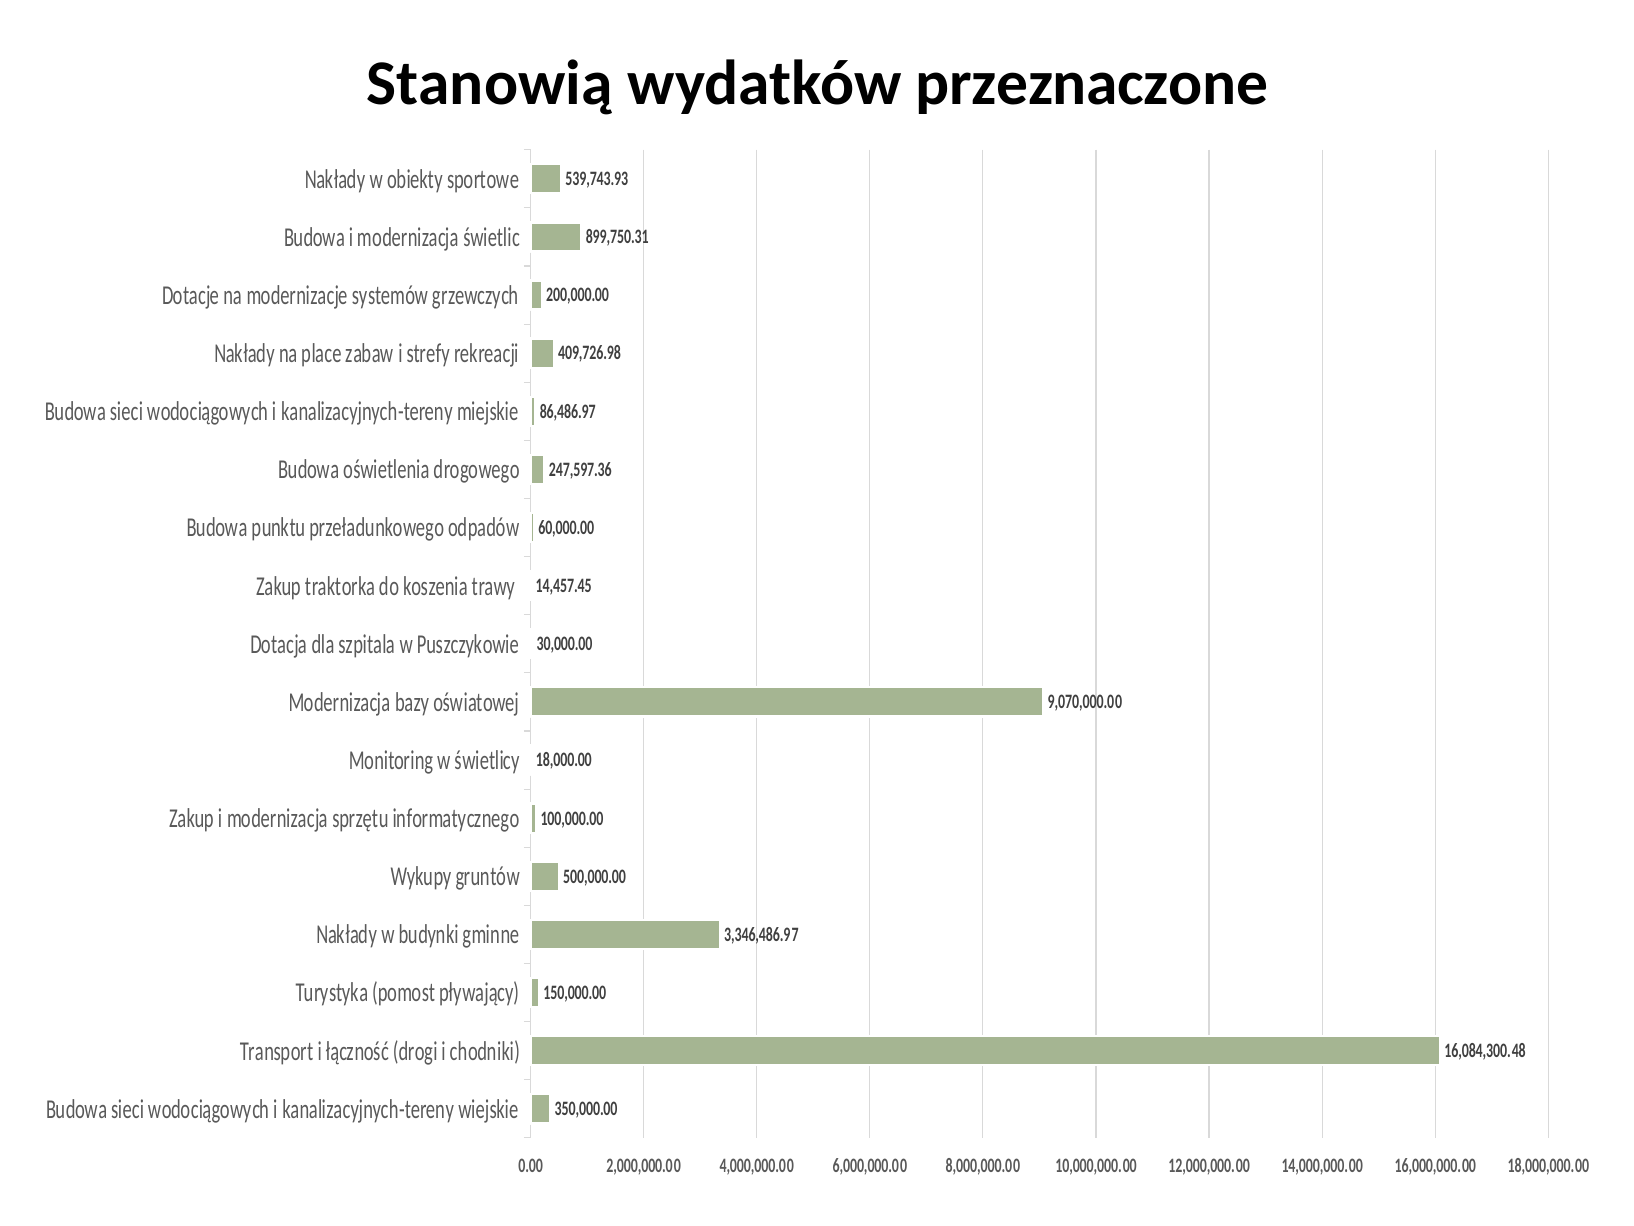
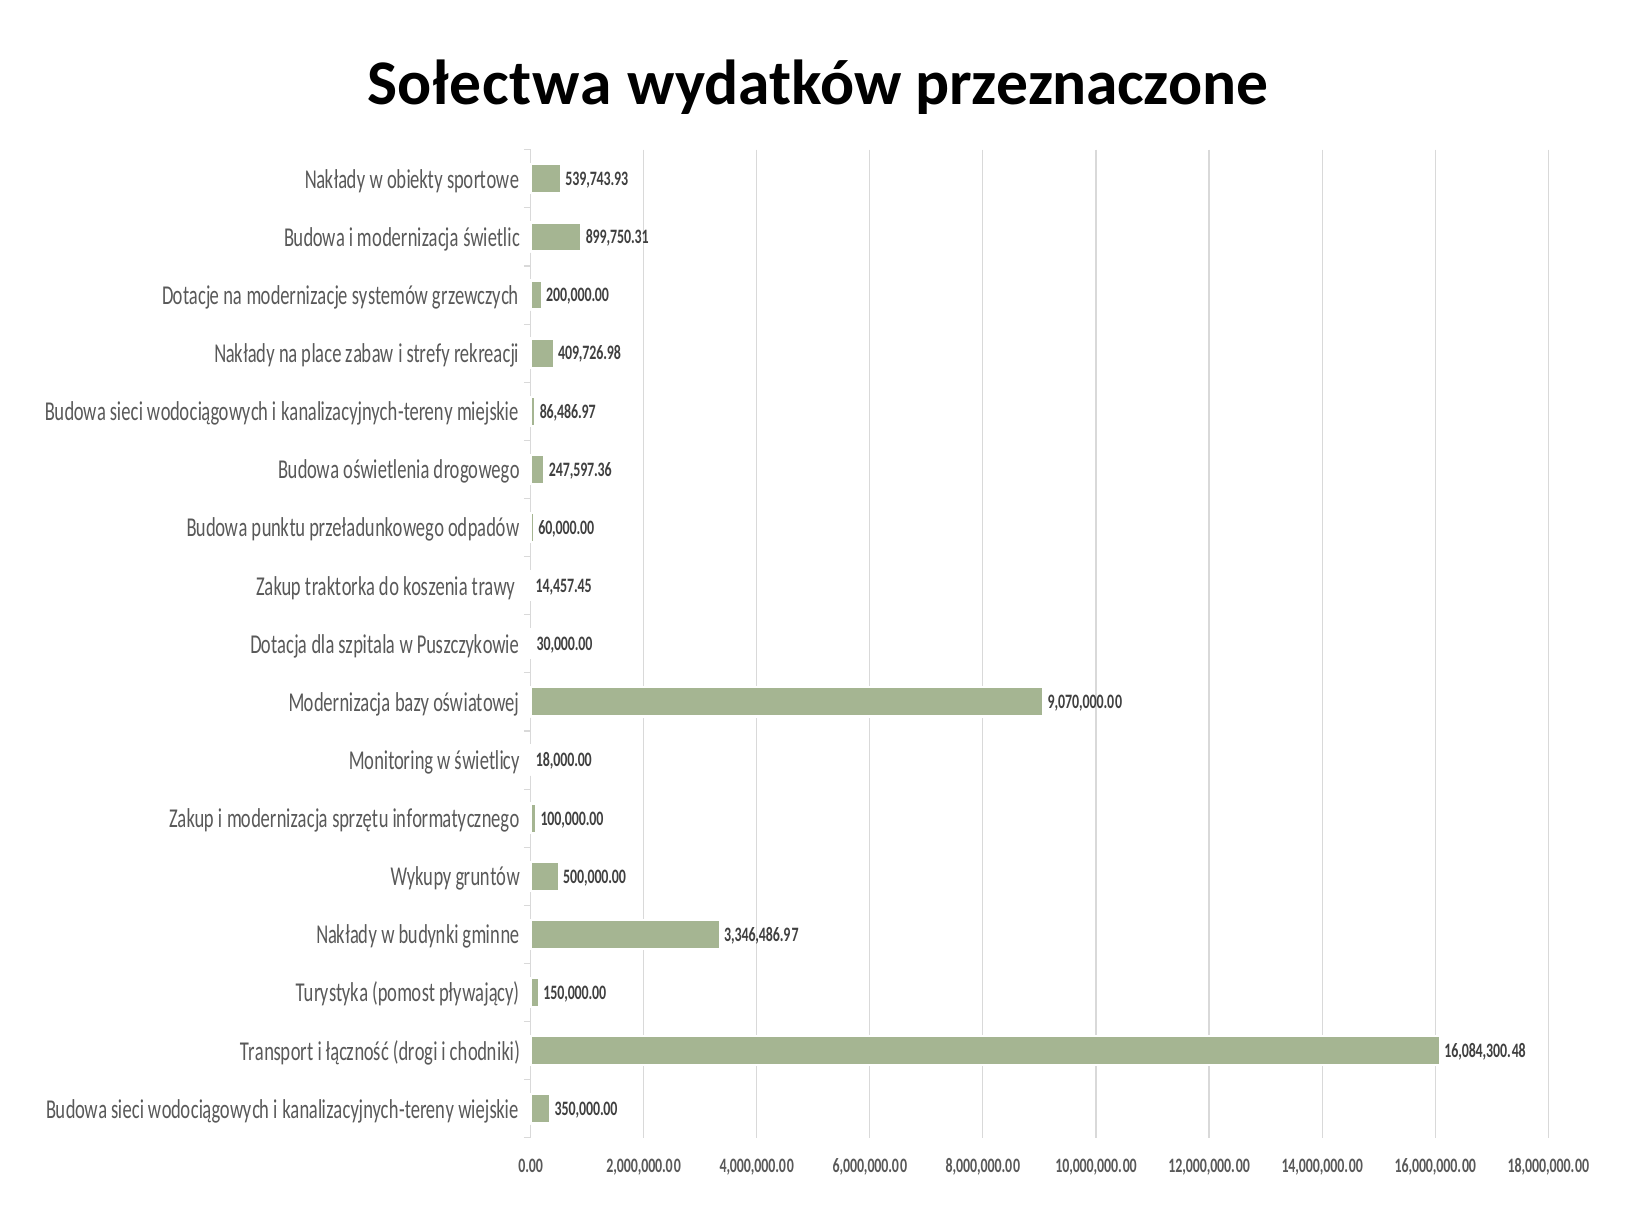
Stanowią: Stanowią -> Sołectwa (489, 83)
